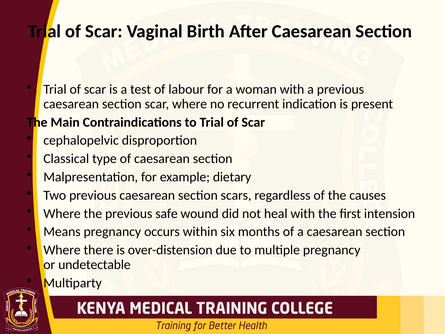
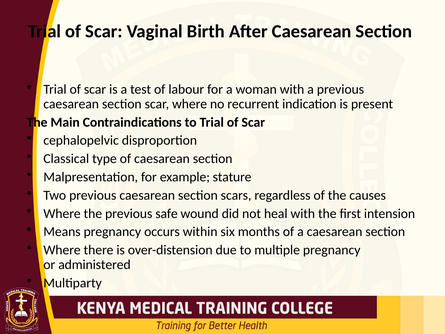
dietary: dietary -> stature (232, 177)
undetectable: undetectable -> administered (94, 265)
